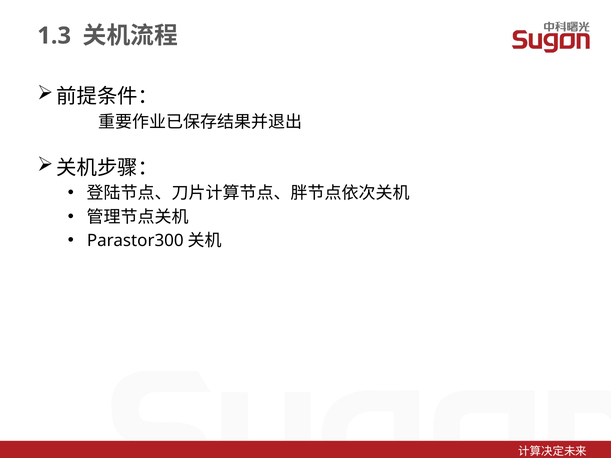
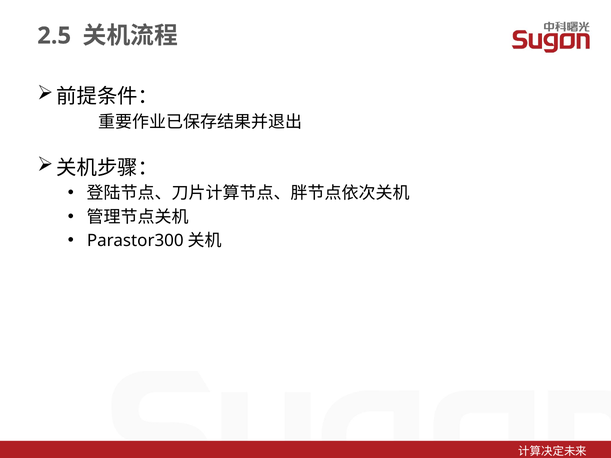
1.3: 1.3 -> 2.5 (54, 36)
